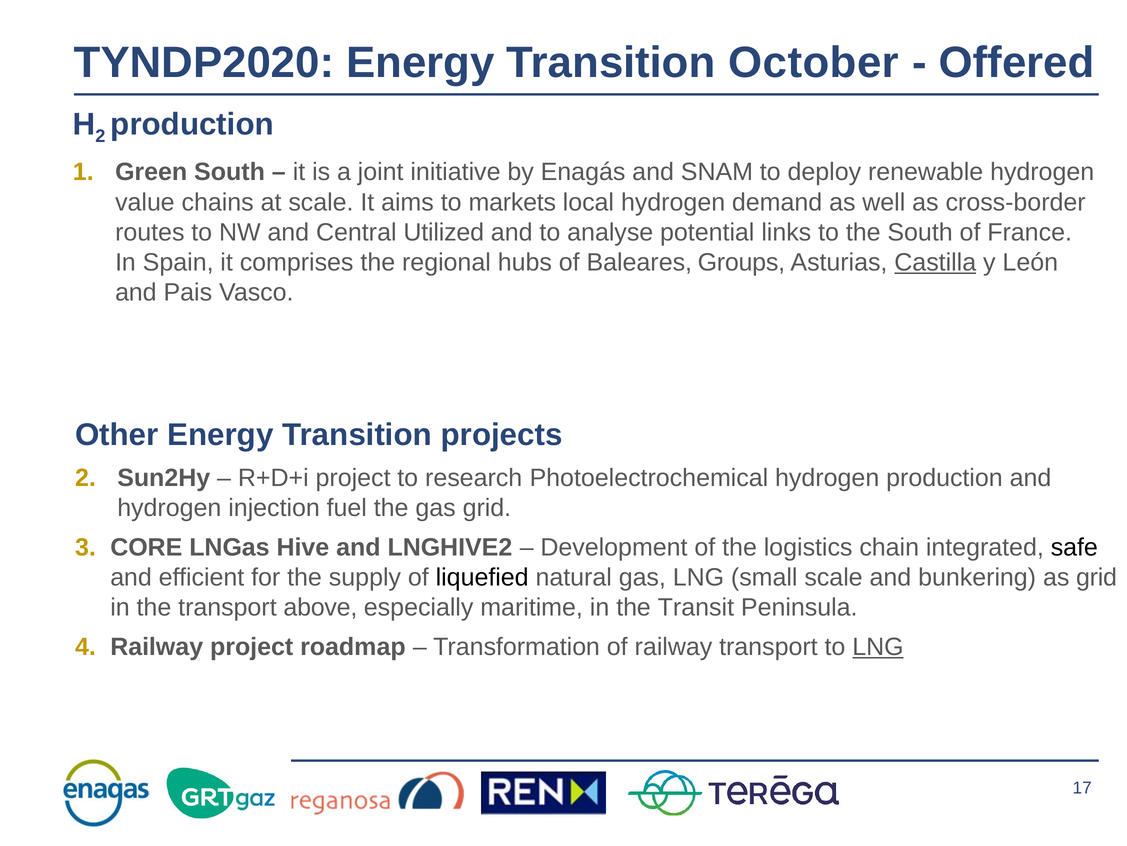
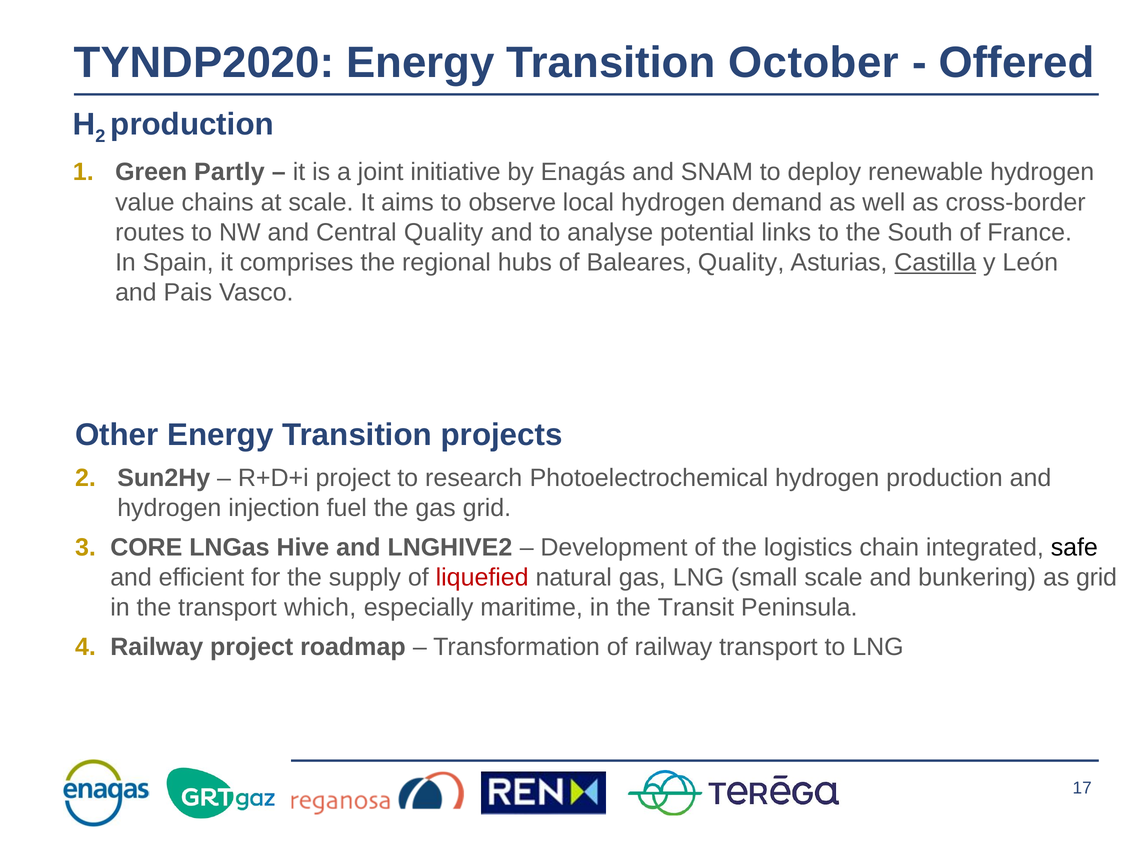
Green South: South -> Partly (229, 172)
markets: markets -> observe (512, 202)
Central Utilized: Utilized -> Quality (444, 232)
Baleares Groups: Groups -> Quality (741, 262)
liquefied colour: black -> red (482, 577)
above: above -> which (320, 607)
LNG underline: present -> none (878, 647)
